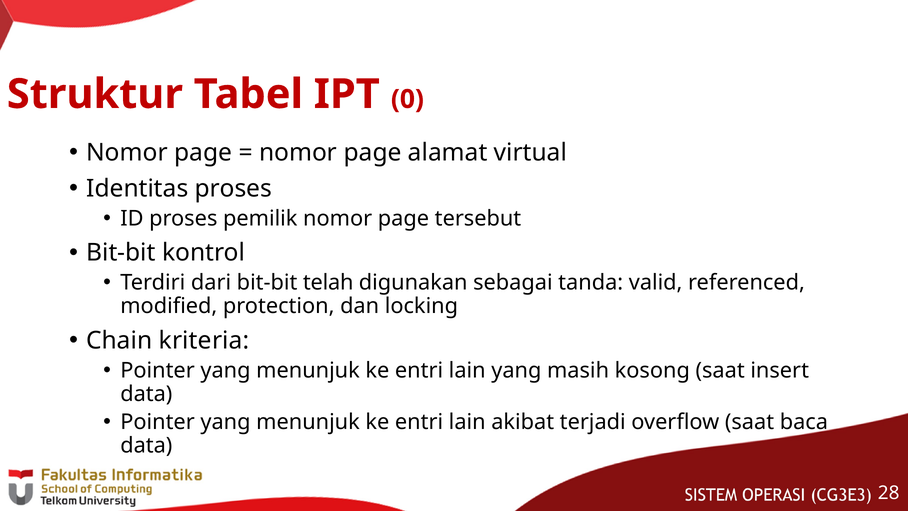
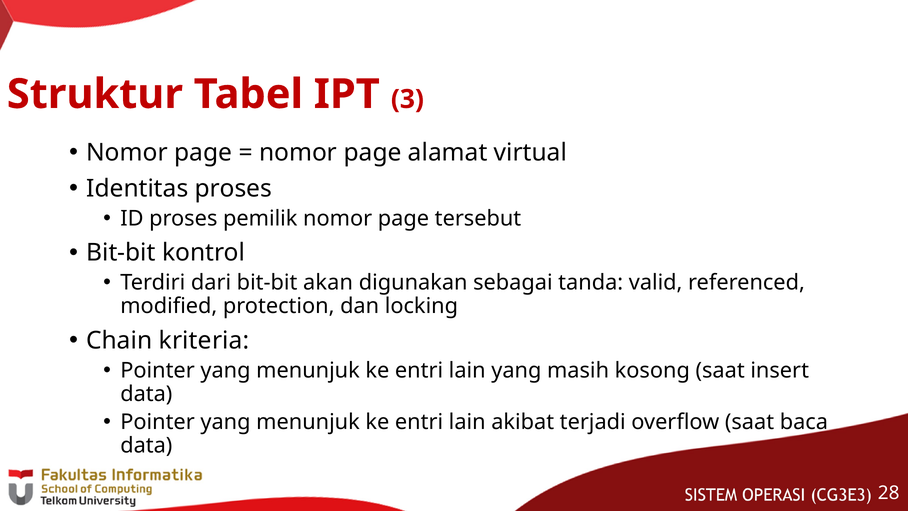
0: 0 -> 3 (407, 99)
telah: telah -> akan (328, 282)
